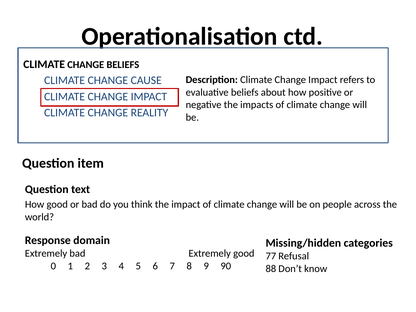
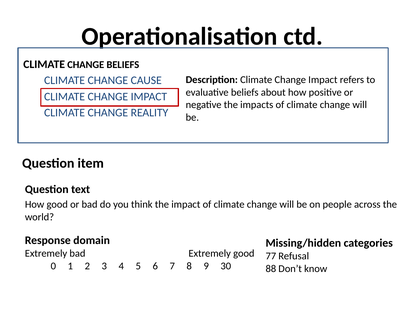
90: 90 -> 30 (226, 266)
